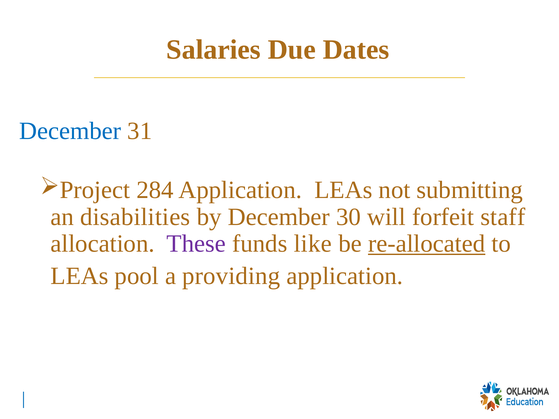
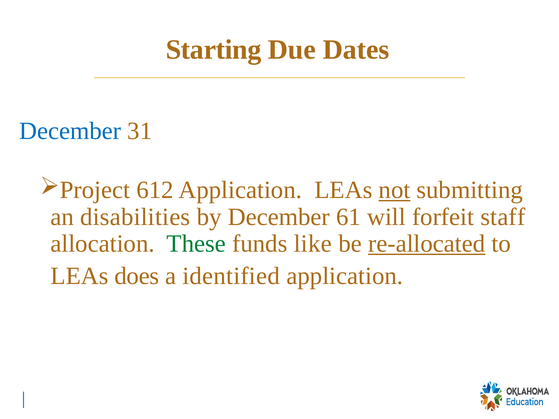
Salaries: Salaries -> Starting (214, 50)
284: 284 -> 612 (155, 190)
not underline: none -> present (394, 190)
30: 30 -> 61 (349, 217)
These colour: purple -> green (196, 244)
pool: pool -> does (137, 276)
providing: providing -> identified (231, 276)
